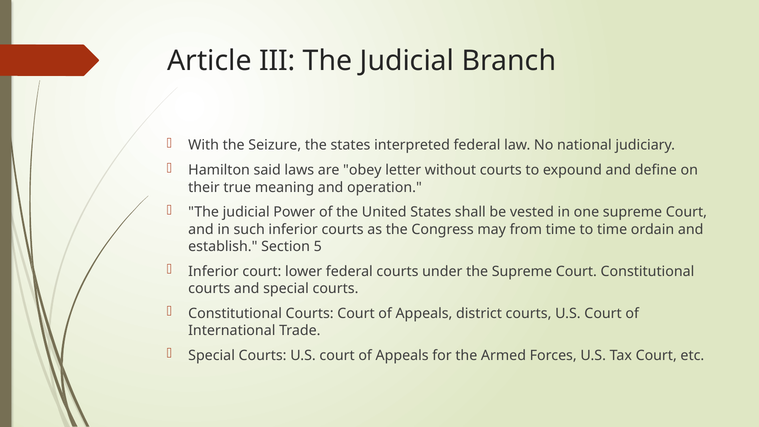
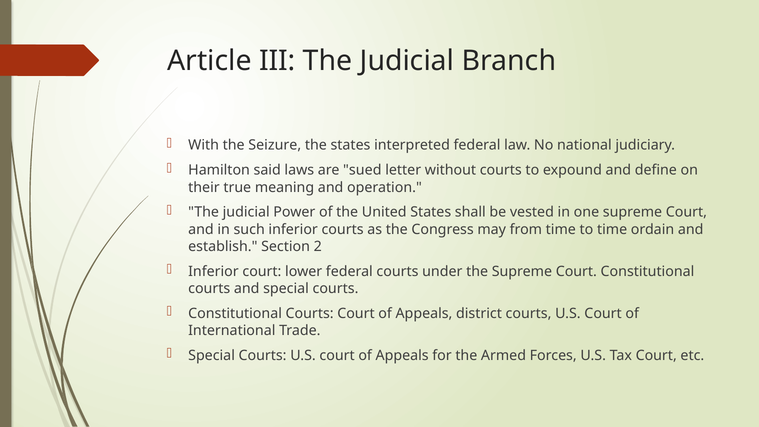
obey: obey -> sued (362, 170)
5: 5 -> 2 (318, 246)
